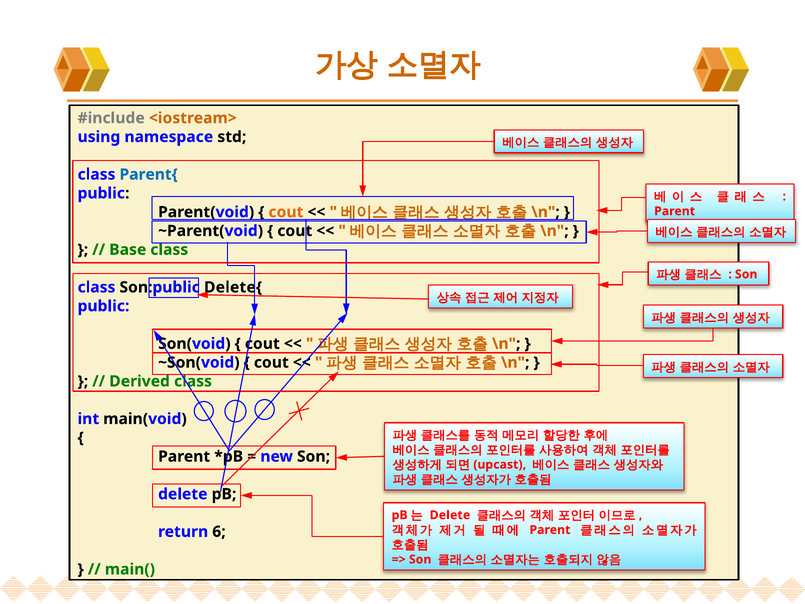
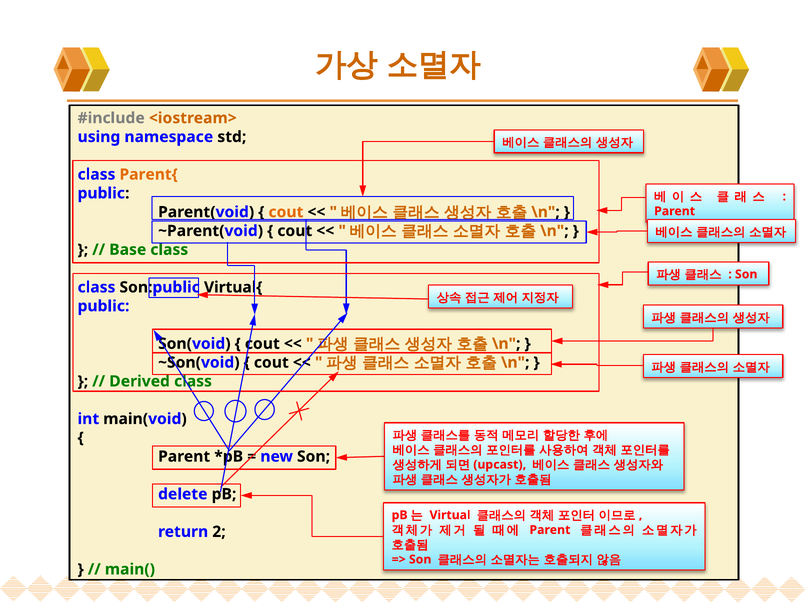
Parent{ colour: blue -> orange (149, 174)
Delete{: Delete{ -> Virtual{ (233, 287)
Delete: Delete -> Virtual (450, 515)
6: 6 -> 2 (219, 531)
